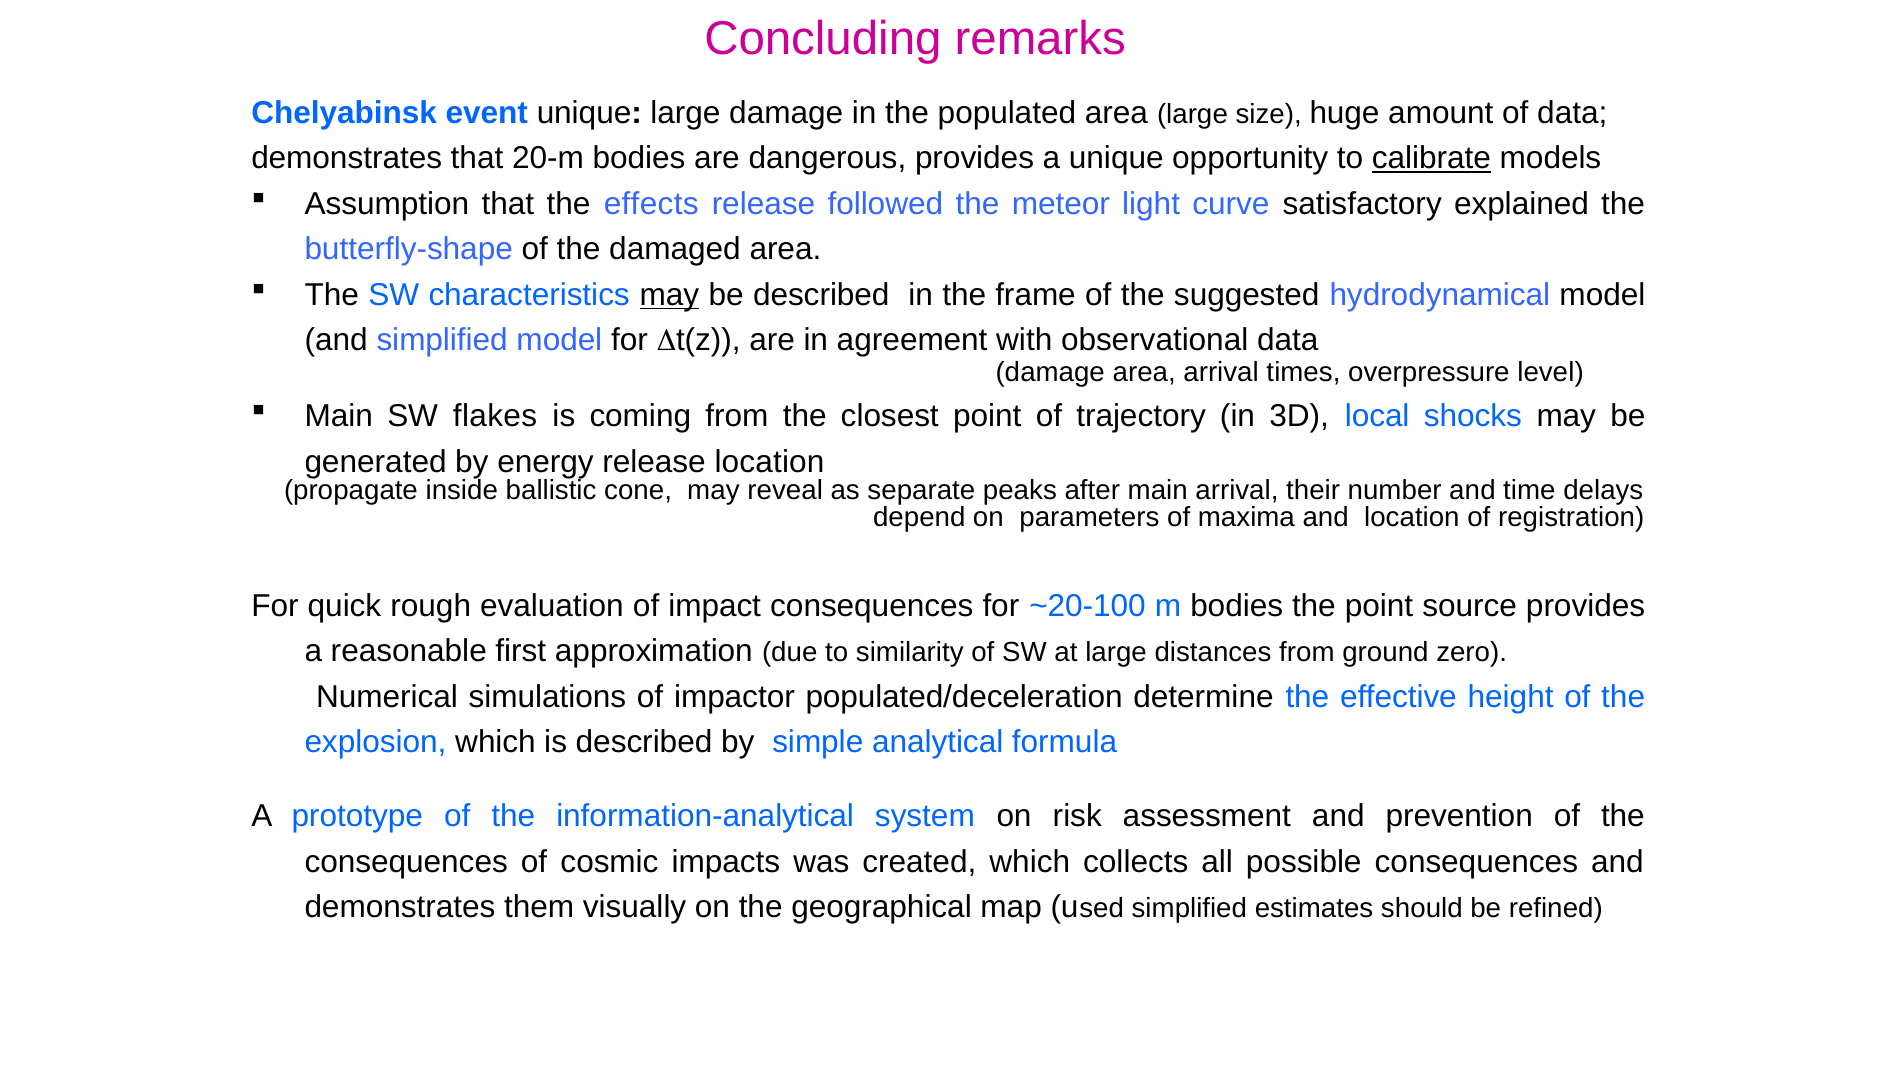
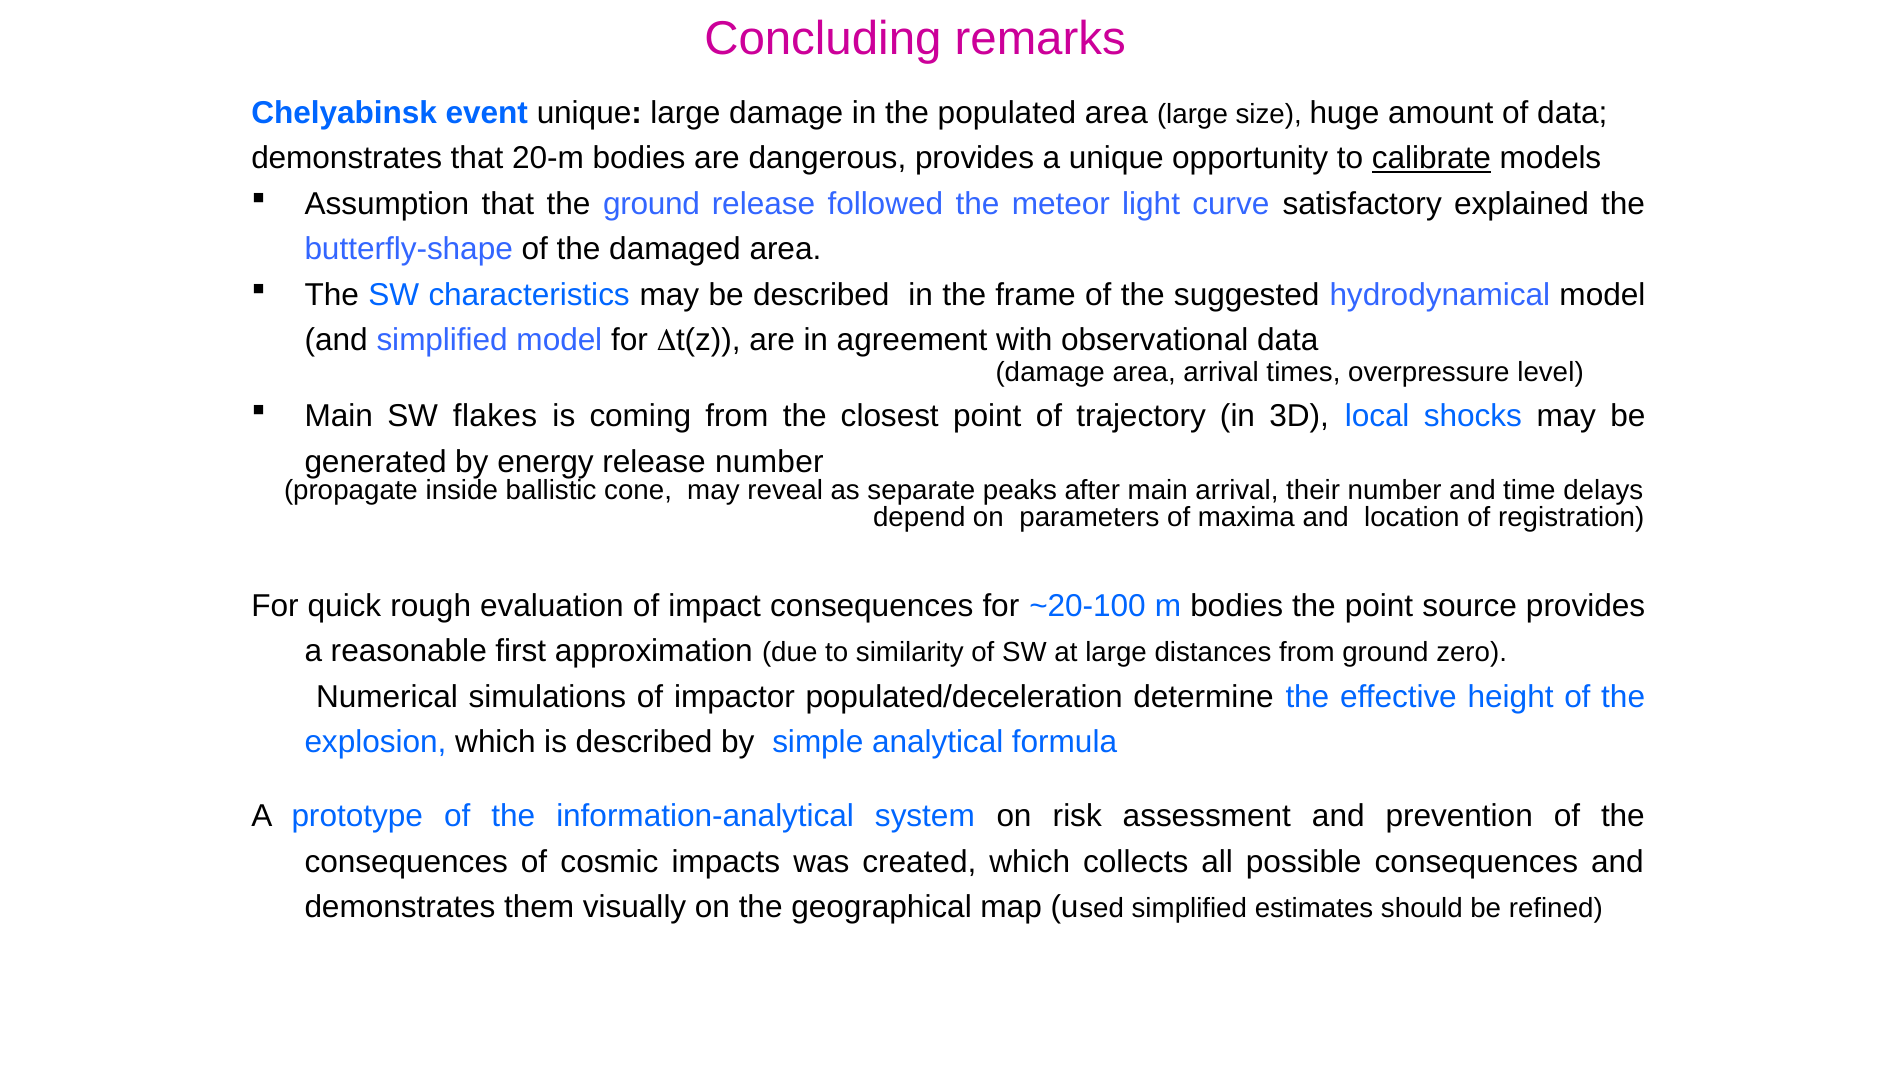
the effects: effects -> ground (652, 204)
may underline: present -> none (669, 295)
release location: location -> number (769, 462)
